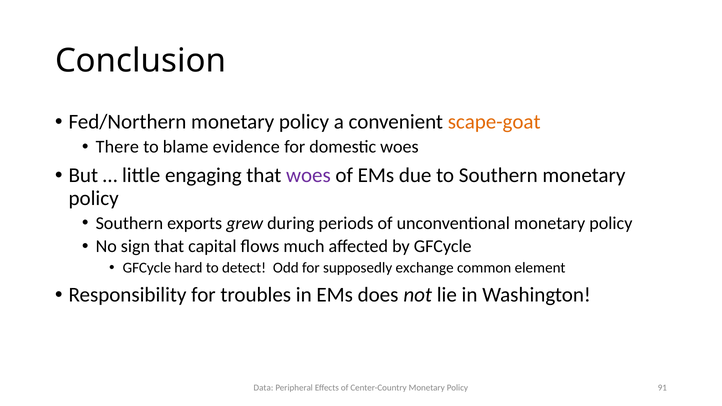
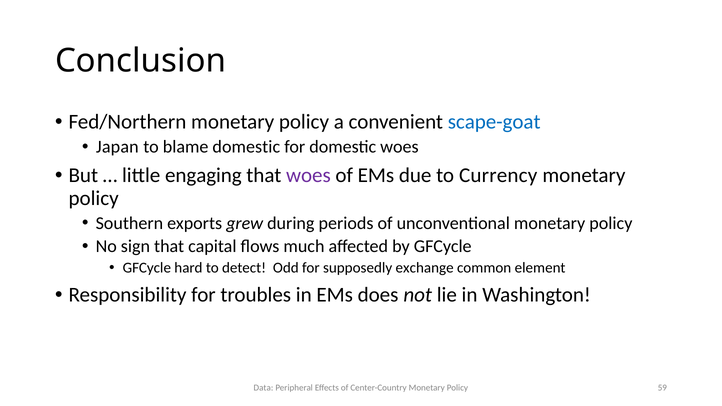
scape-goat colour: orange -> blue (494, 122)
There: There -> Japan (117, 147)
blame evidence: evidence -> domestic (246, 147)
to Southern: Southern -> Currency (498, 176)
91: 91 -> 59 (662, 388)
